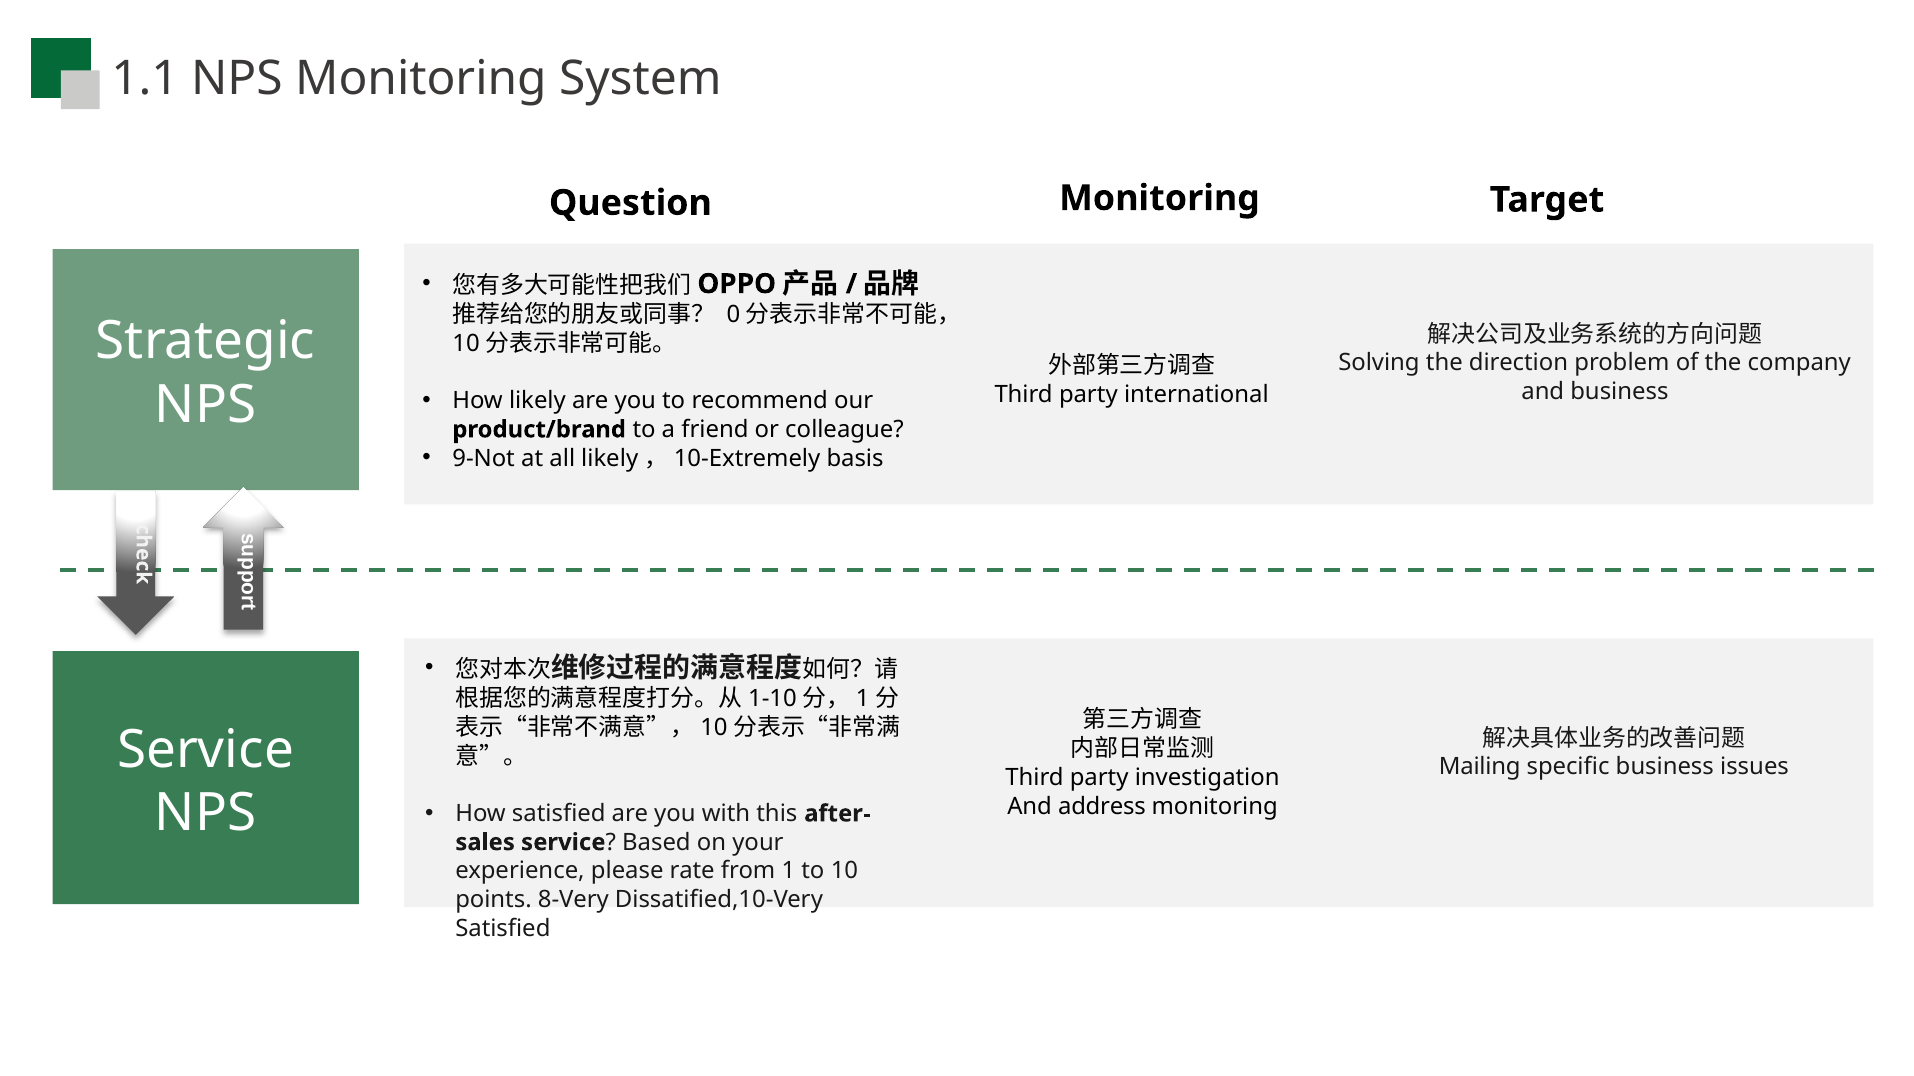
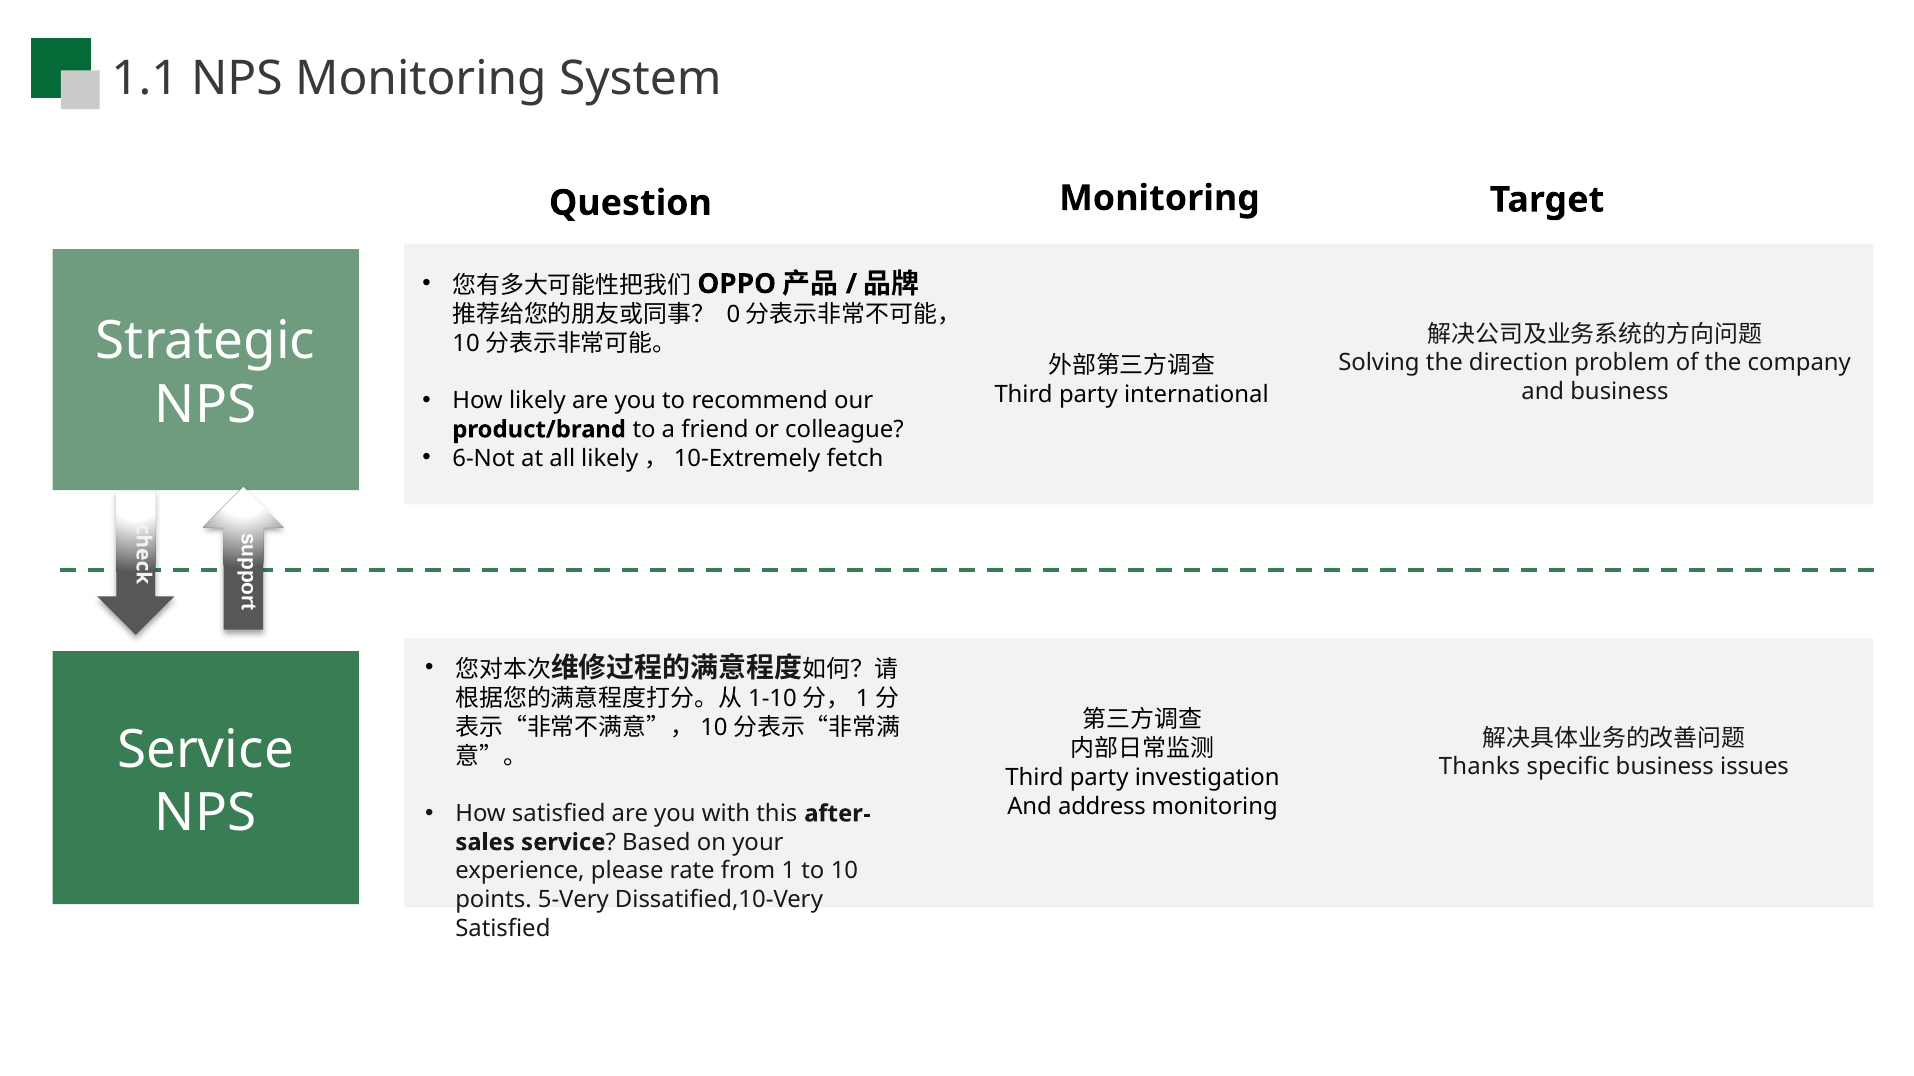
9-Not: 9-Not -> 6-Not (484, 458)
basis: basis -> fetch (855, 458)
Mailing: Mailing -> Thanks (1480, 767)
8-Very: 8-Very -> 5-Very (573, 900)
